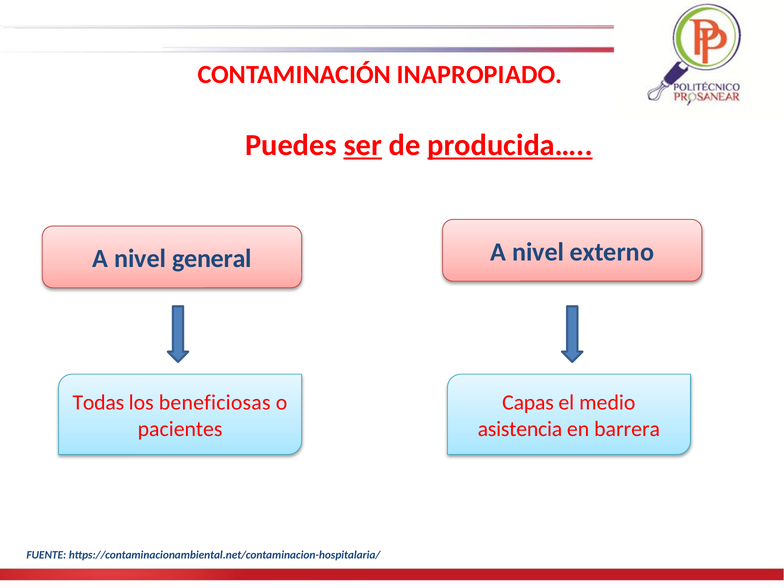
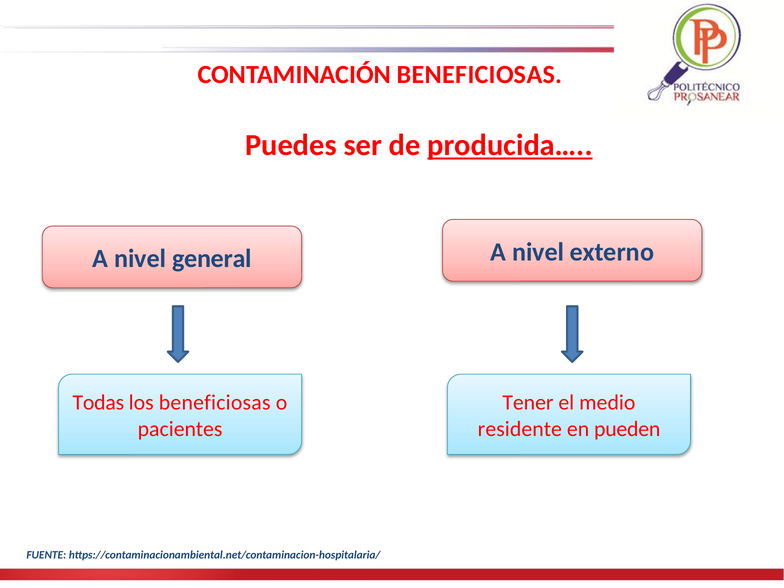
CONTAMINACIÓN INAPROPIADO: INAPROPIADO -> BENEFICIOSAS (480, 75)
ser underline: present -> none (363, 145)
Capas: Capas -> Tener (528, 403)
asistencia: asistencia -> residente (520, 429)
barrera: barrera -> pueden (627, 429)
